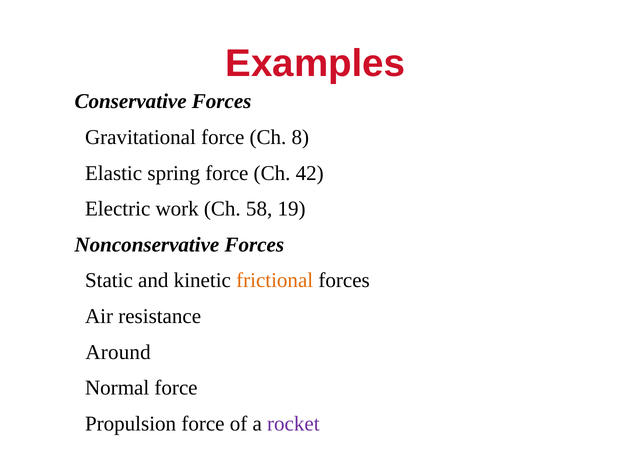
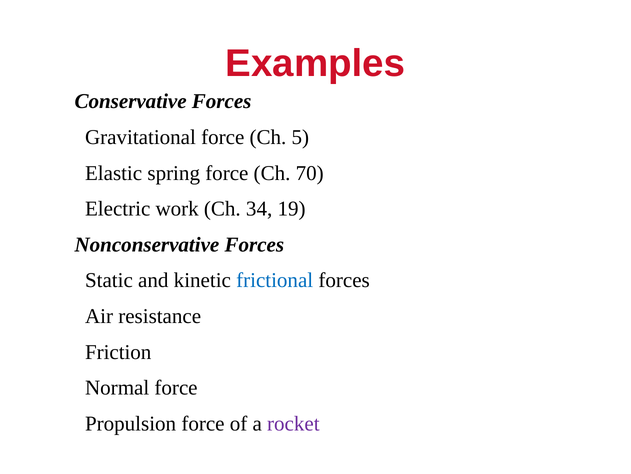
8: 8 -> 5 (300, 137)
42: 42 -> 70 (310, 173)
58: 58 -> 34 (259, 209)
frictional colour: orange -> blue (275, 280)
Around: Around -> Friction (118, 352)
